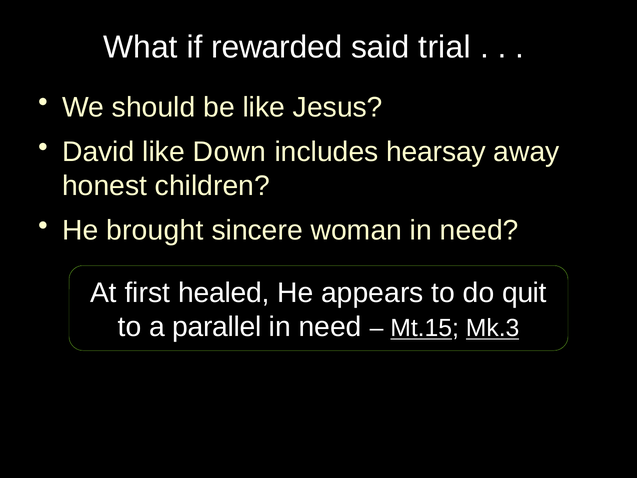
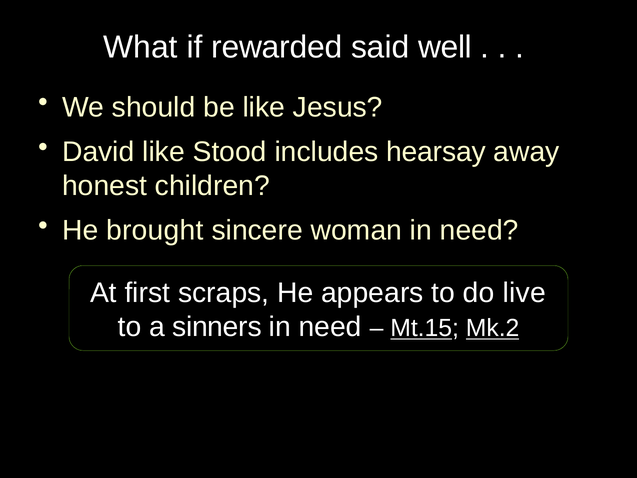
trial: trial -> well (445, 47)
Down: Down -> Stood (230, 152)
healed: healed -> scraps (224, 293)
quit: quit -> live (524, 293)
parallel: parallel -> sinners (217, 327)
Mk.3: Mk.3 -> Mk.2 (493, 328)
